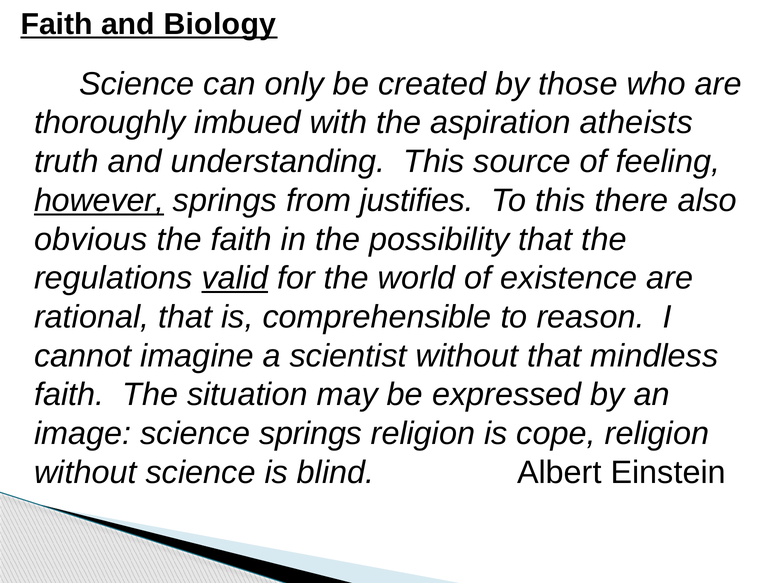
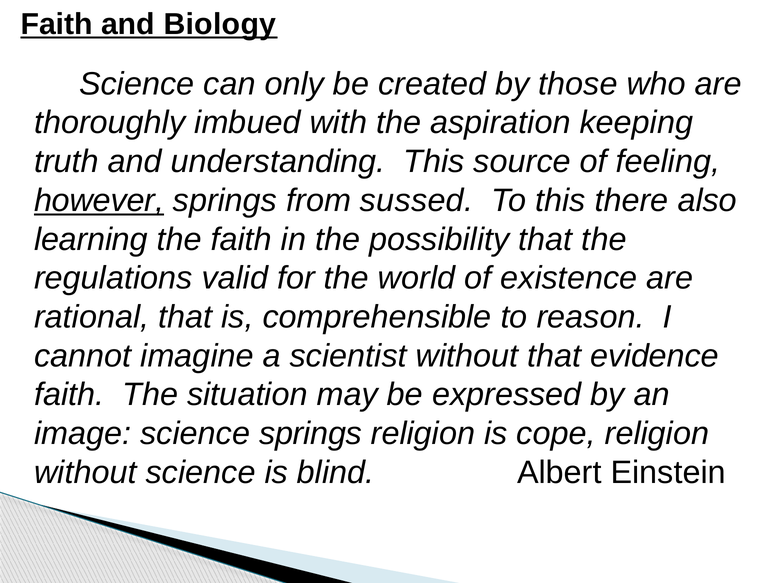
atheists: atheists -> keeping (636, 123)
justifies: justifies -> sussed (416, 201)
obvious: obvious -> learning (91, 240)
valid underline: present -> none (235, 278)
mindless: mindless -> evidence (655, 356)
